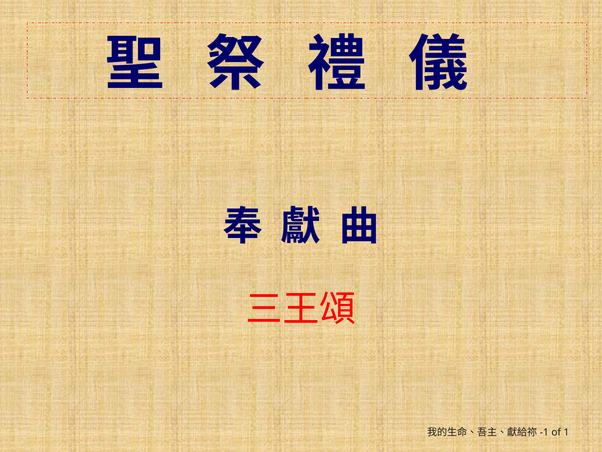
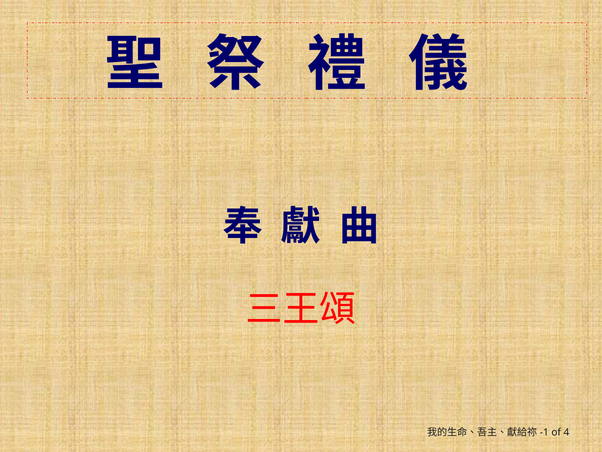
1: 1 -> 4 (566, 432)
